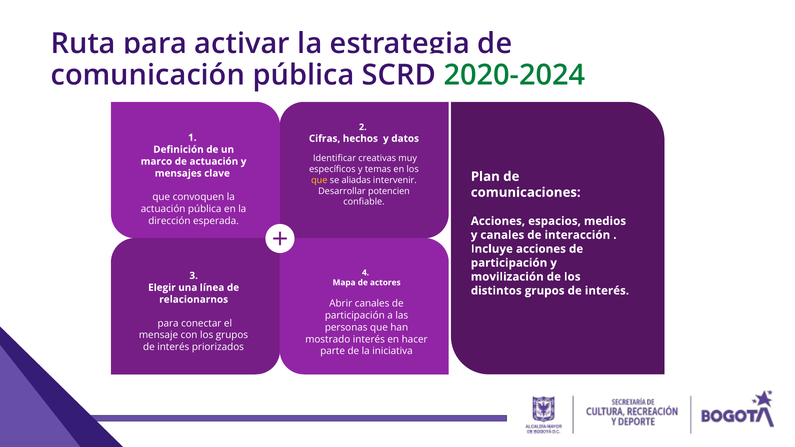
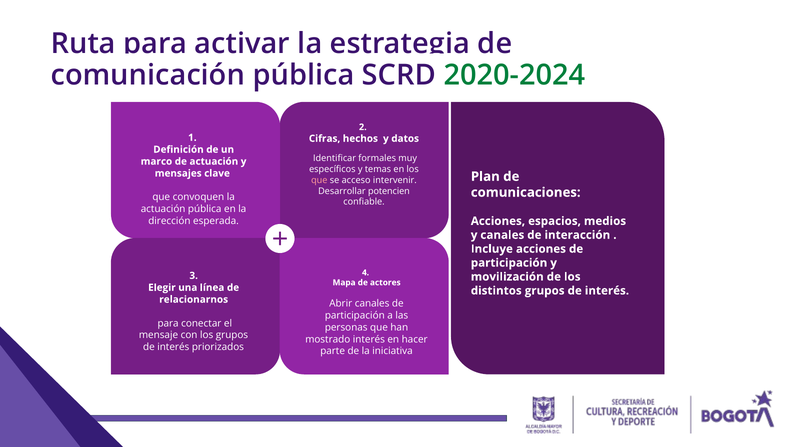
creativas: creativas -> formales (377, 158)
que colour: yellow -> pink (319, 180)
aliadas: aliadas -> acceso (356, 180)
